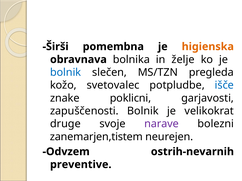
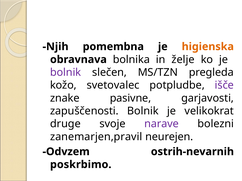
Širši: Širši -> Njih (56, 47)
bolnik colour: blue -> purple (66, 73)
išče colour: blue -> purple (224, 85)
poklicni: poklicni -> pasivne (130, 98)
zanemarjen,tistem: zanemarjen,tistem -> zanemarjen,pravil (96, 137)
preventive: preventive -> poskrbimo (81, 165)
